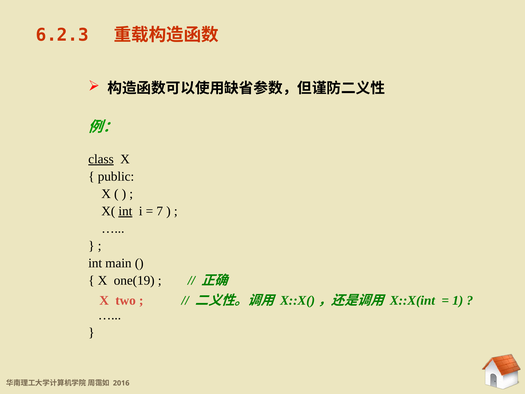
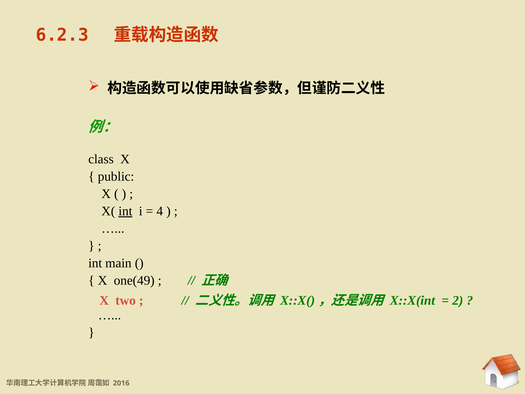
class underline: present -> none (101, 159)
7: 7 -> 4 (160, 211)
one(19: one(19 -> one(49 (134, 280)
1: 1 -> 2 (458, 300)
